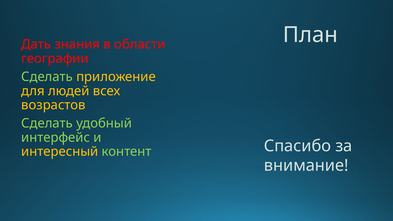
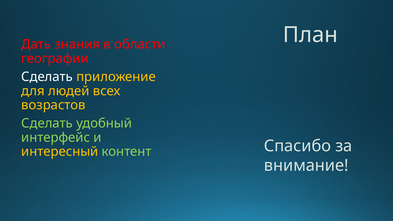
Сделать colour: light green -> white (47, 77)
